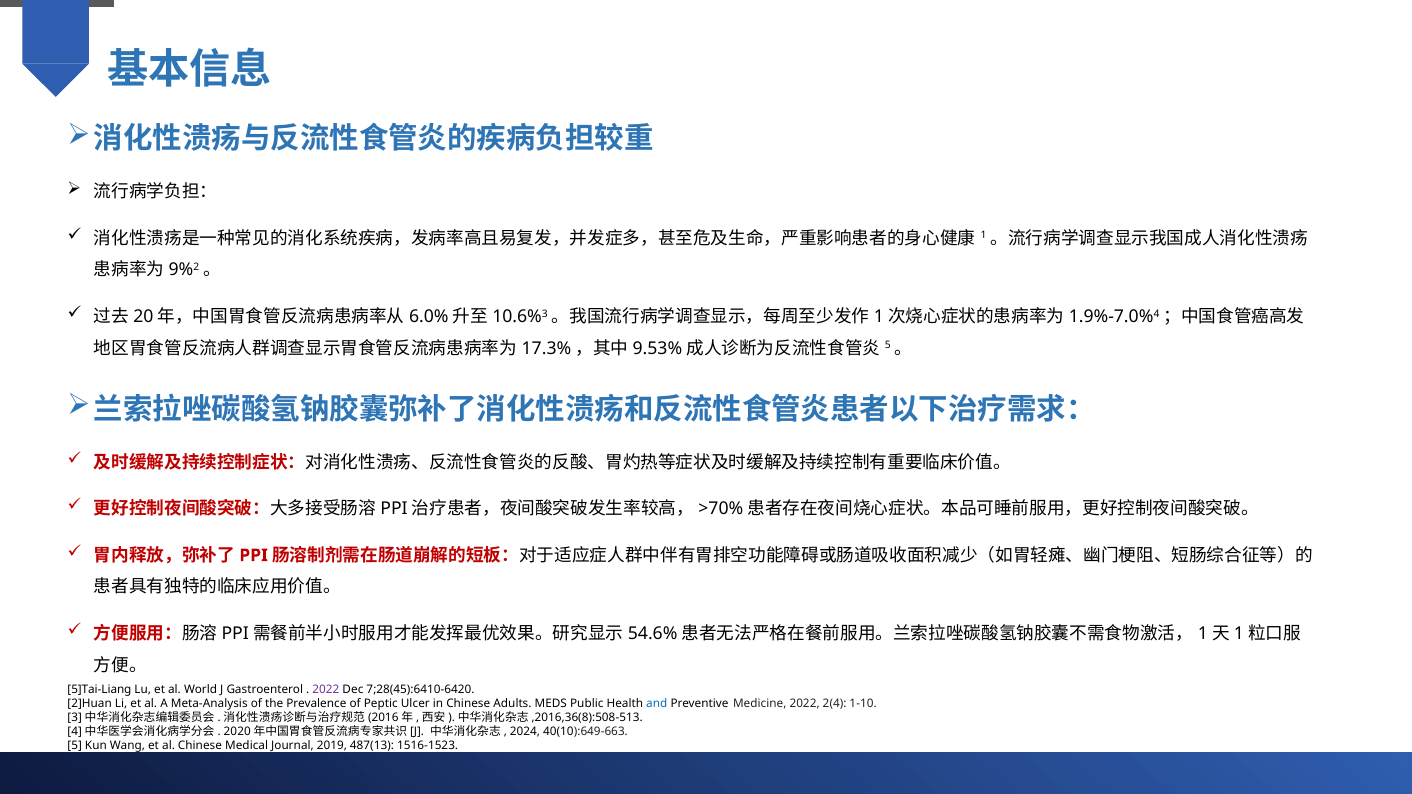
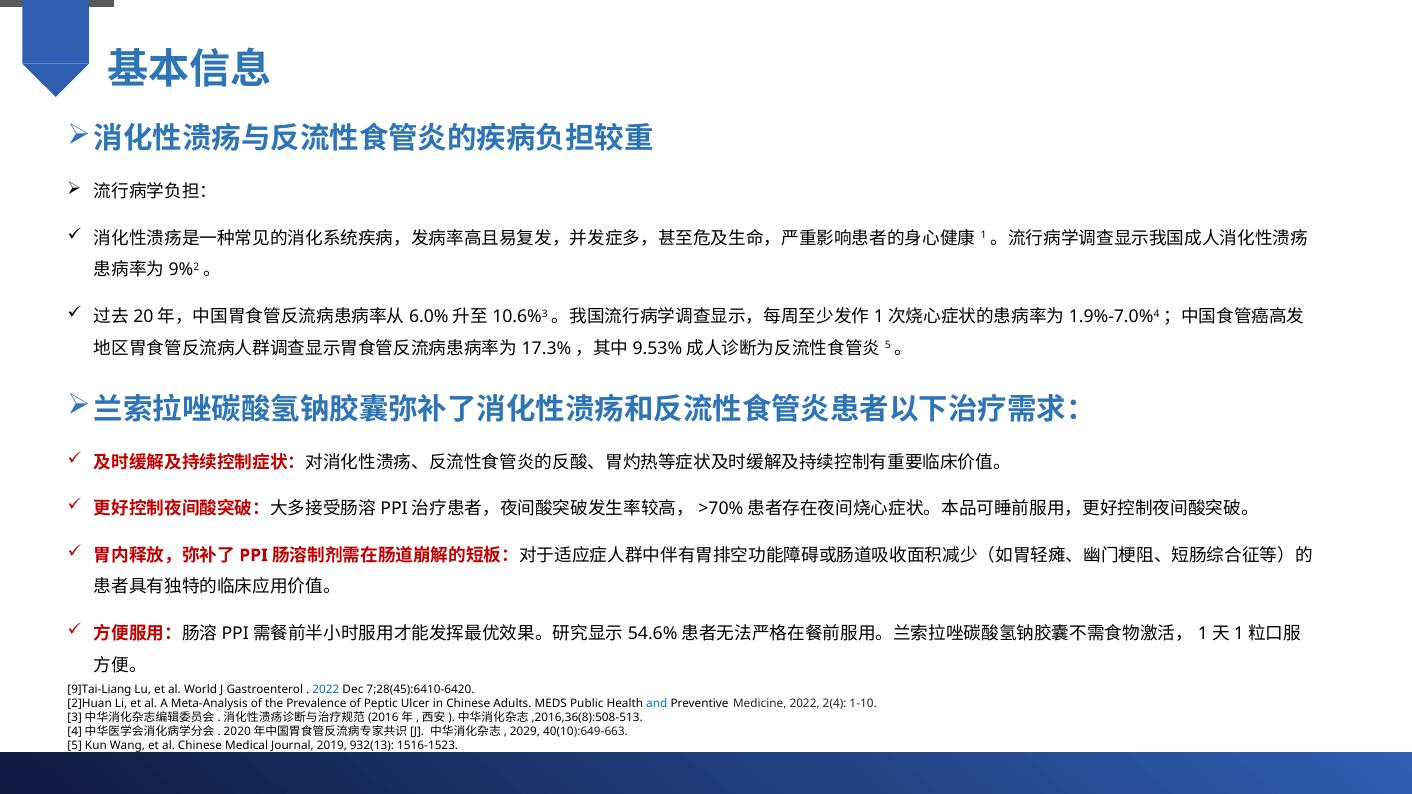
5]Tai-Liang: 5]Tai-Liang -> 9]Tai-Liang (99, 690)
2022 colour: purple -> blue (326, 690)
2024: 2024 -> 2029 (525, 732)
487(13: 487(13 -> 932(13 (372, 746)
